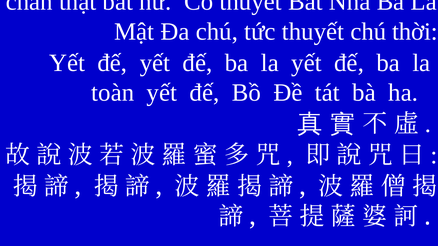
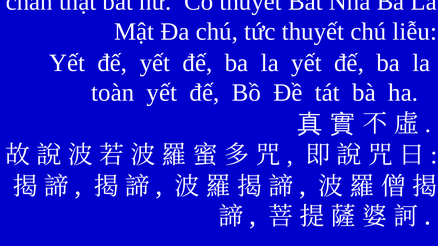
thời: thời -> liễu (415, 32)
